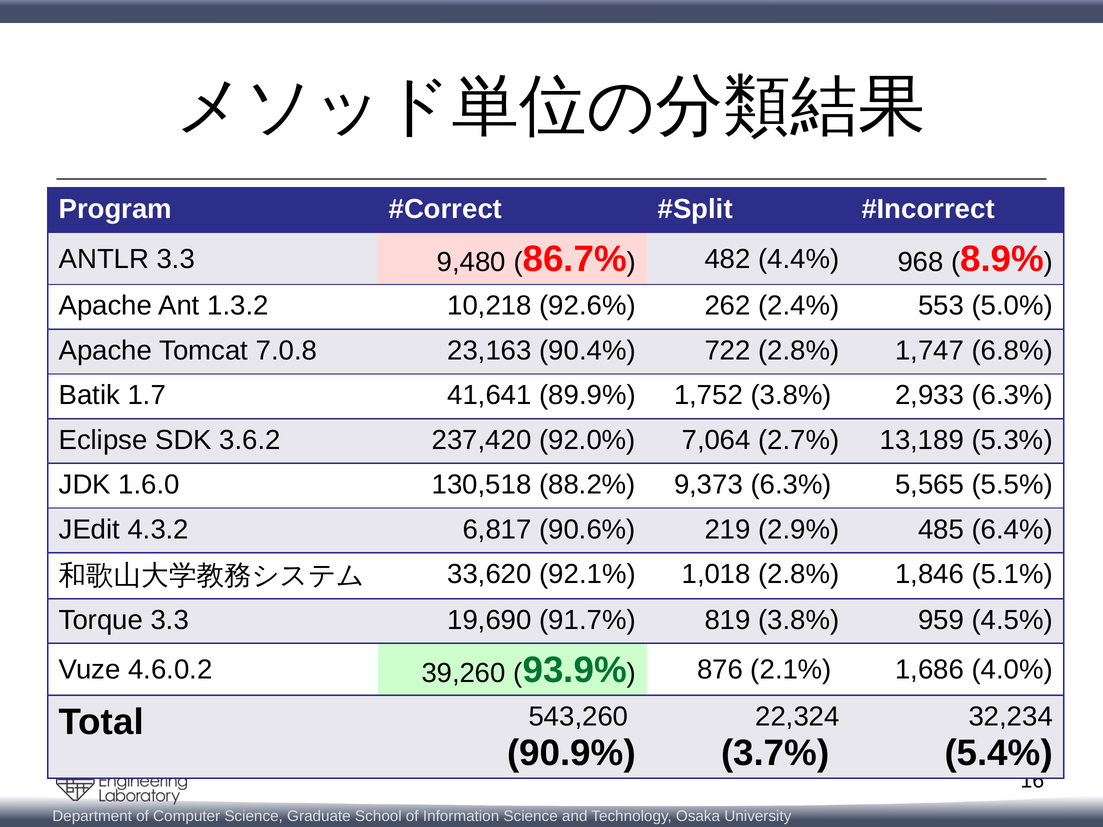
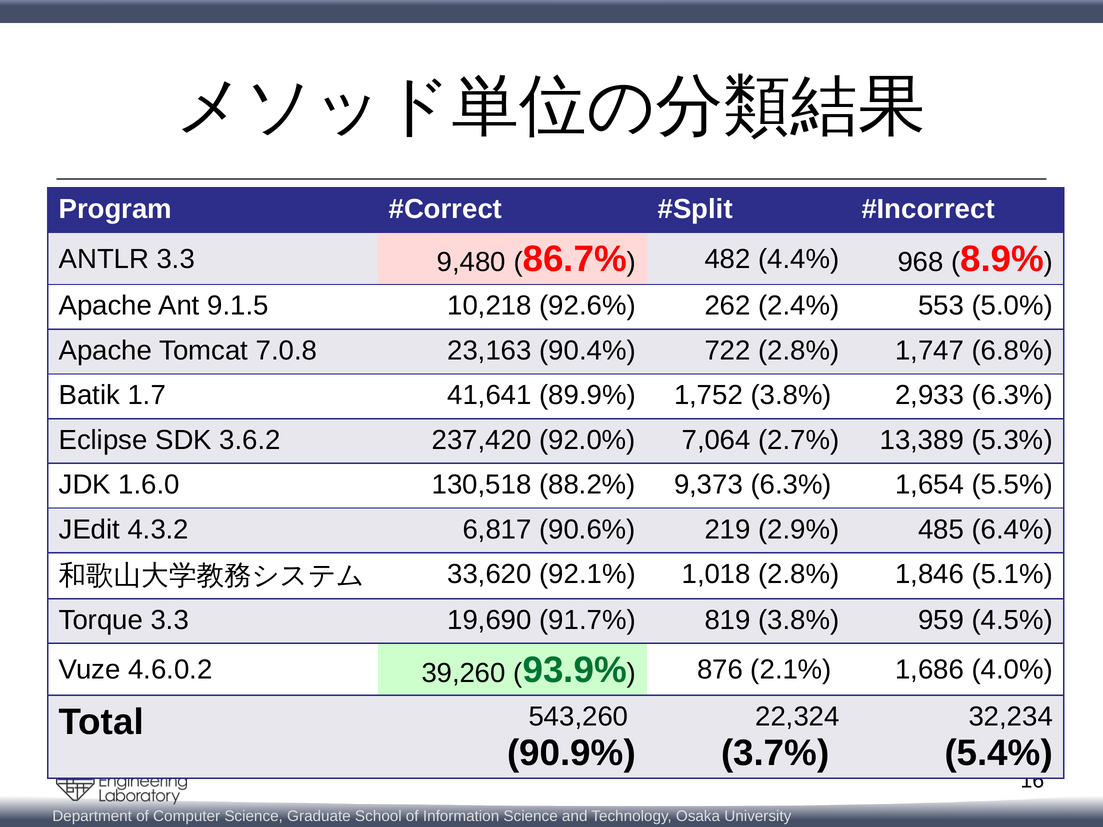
1.3.2: 1.3.2 -> 9.1.5 (238, 306)
13,189: 13,189 -> 13,389 (922, 440)
5,565: 5,565 -> 1,654 (930, 485)
